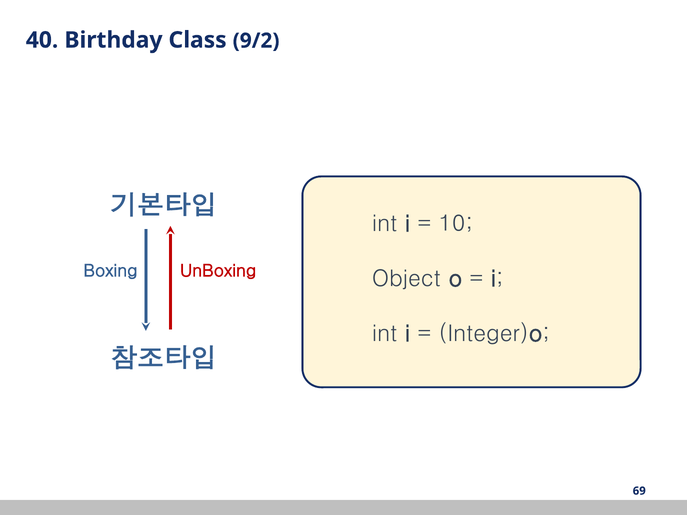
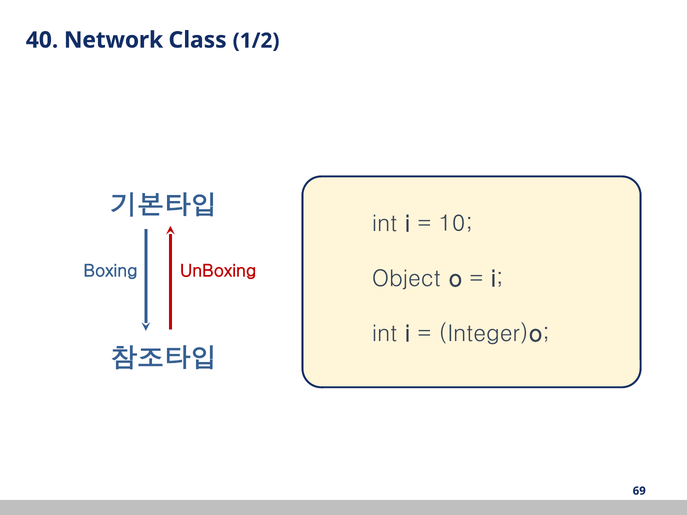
Birthday: Birthday -> Network (114, 40)
9/2: 9/2 -> 1/2 (256, 41)
